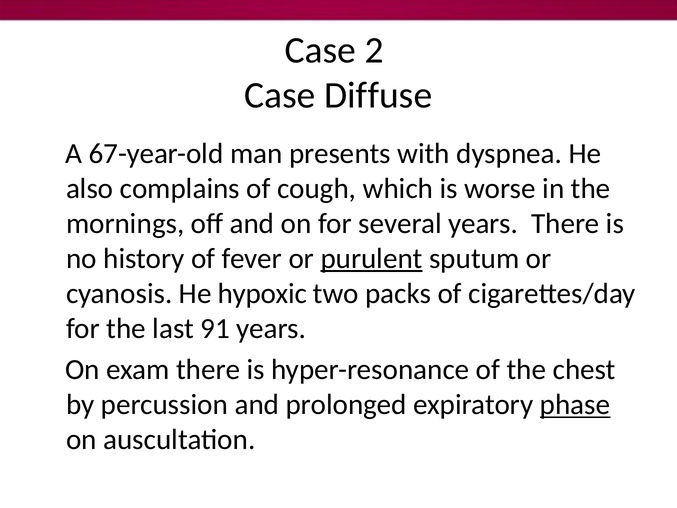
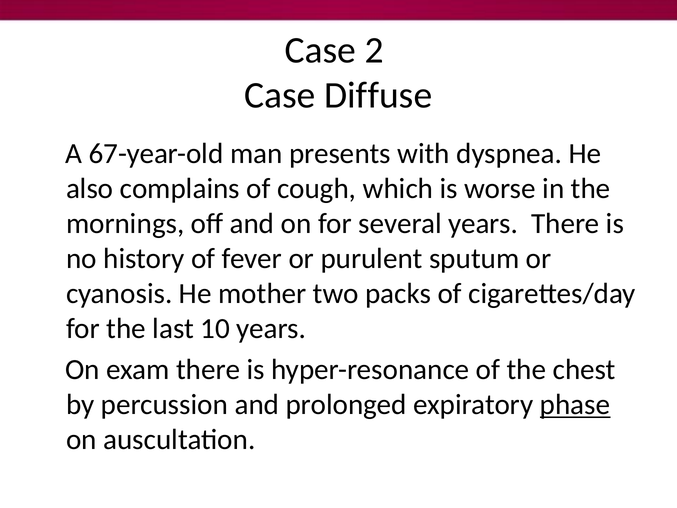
purulent underline: present -> none (372, 258)
hypoxic: hypoxic -> mother (262, 293)
91: 91 -> 10 (215, 328)
